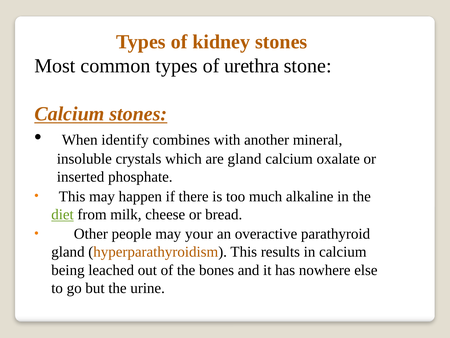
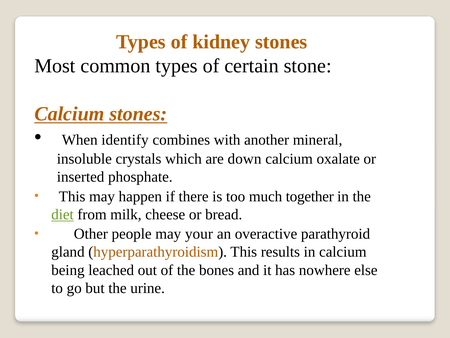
urethra: urethra -> certain (252, 66)
are gland: gland -> down (245, 159)
alkaline: alkaline -> together (310, 196)
